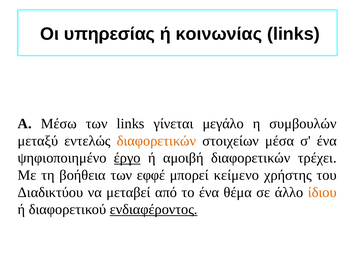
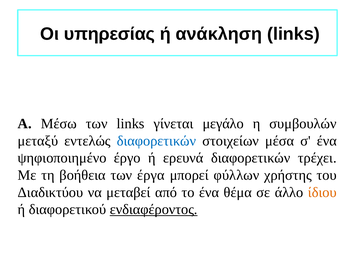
κοινωνίας: κοινωνίας -> ανάκληση (219, 34)
διαφορετικών colour: orange -> blue (156, 141)
έργο underline: present -> none (127, 158)
αμοιβή: αμοιβή -> ερευνά (183, 158)
εφφέ: εφφέ -> έργα (151, 175)
κείμενο: κείμενο -> φύλλων (236, 175)
